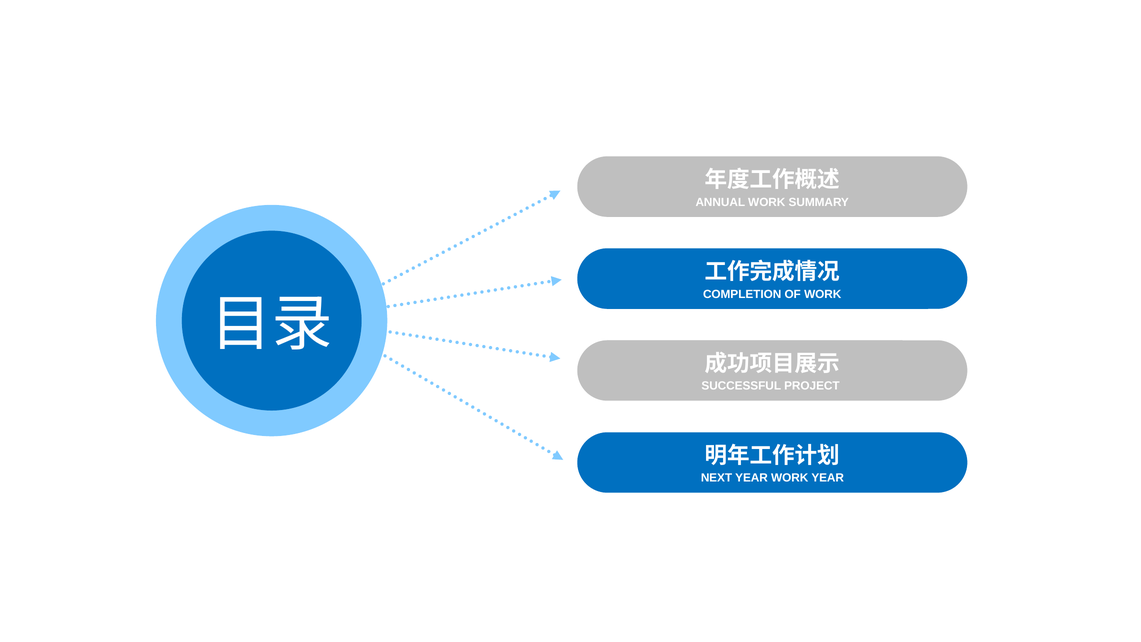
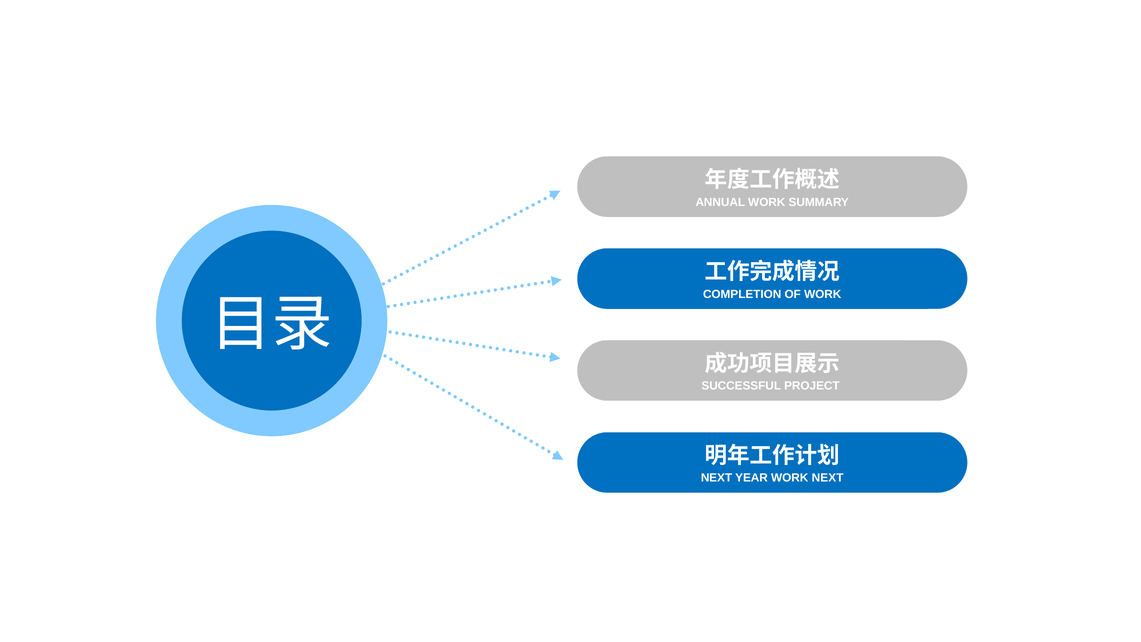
WORK YEAR: YEAR -> NEXT (828, 478)
